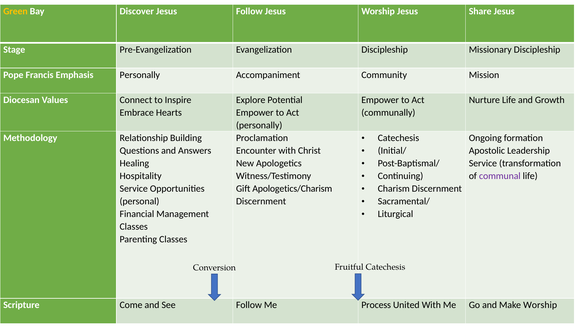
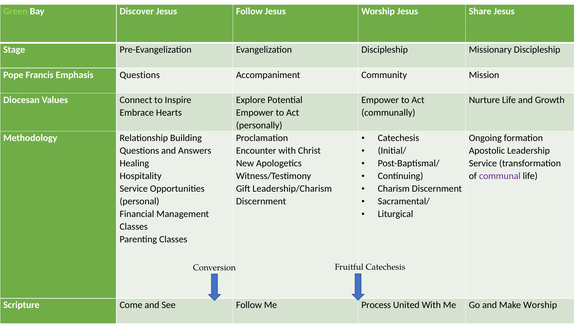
Green colour: yellow -> light green (15, 11)
Emphasis Personally: Personally -> Questions (140, 75)
Apologetics/Charism: Apologetics/Charism -> Leadership/Charism (292, 189)
